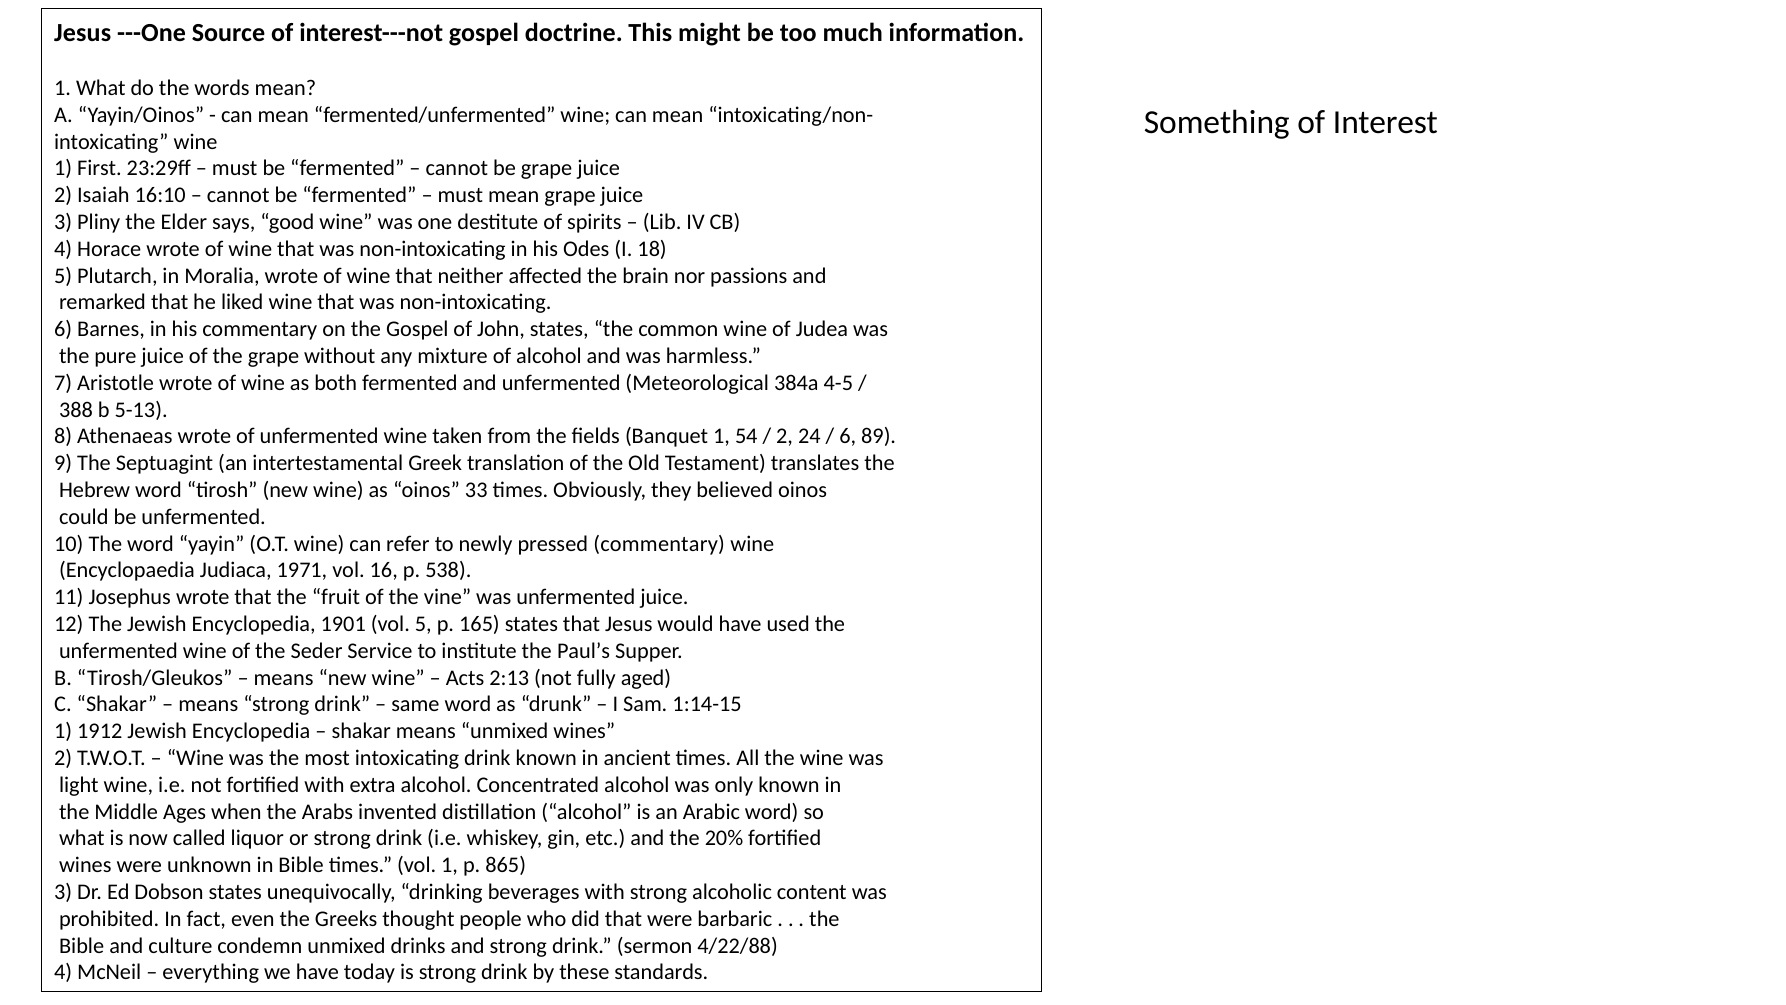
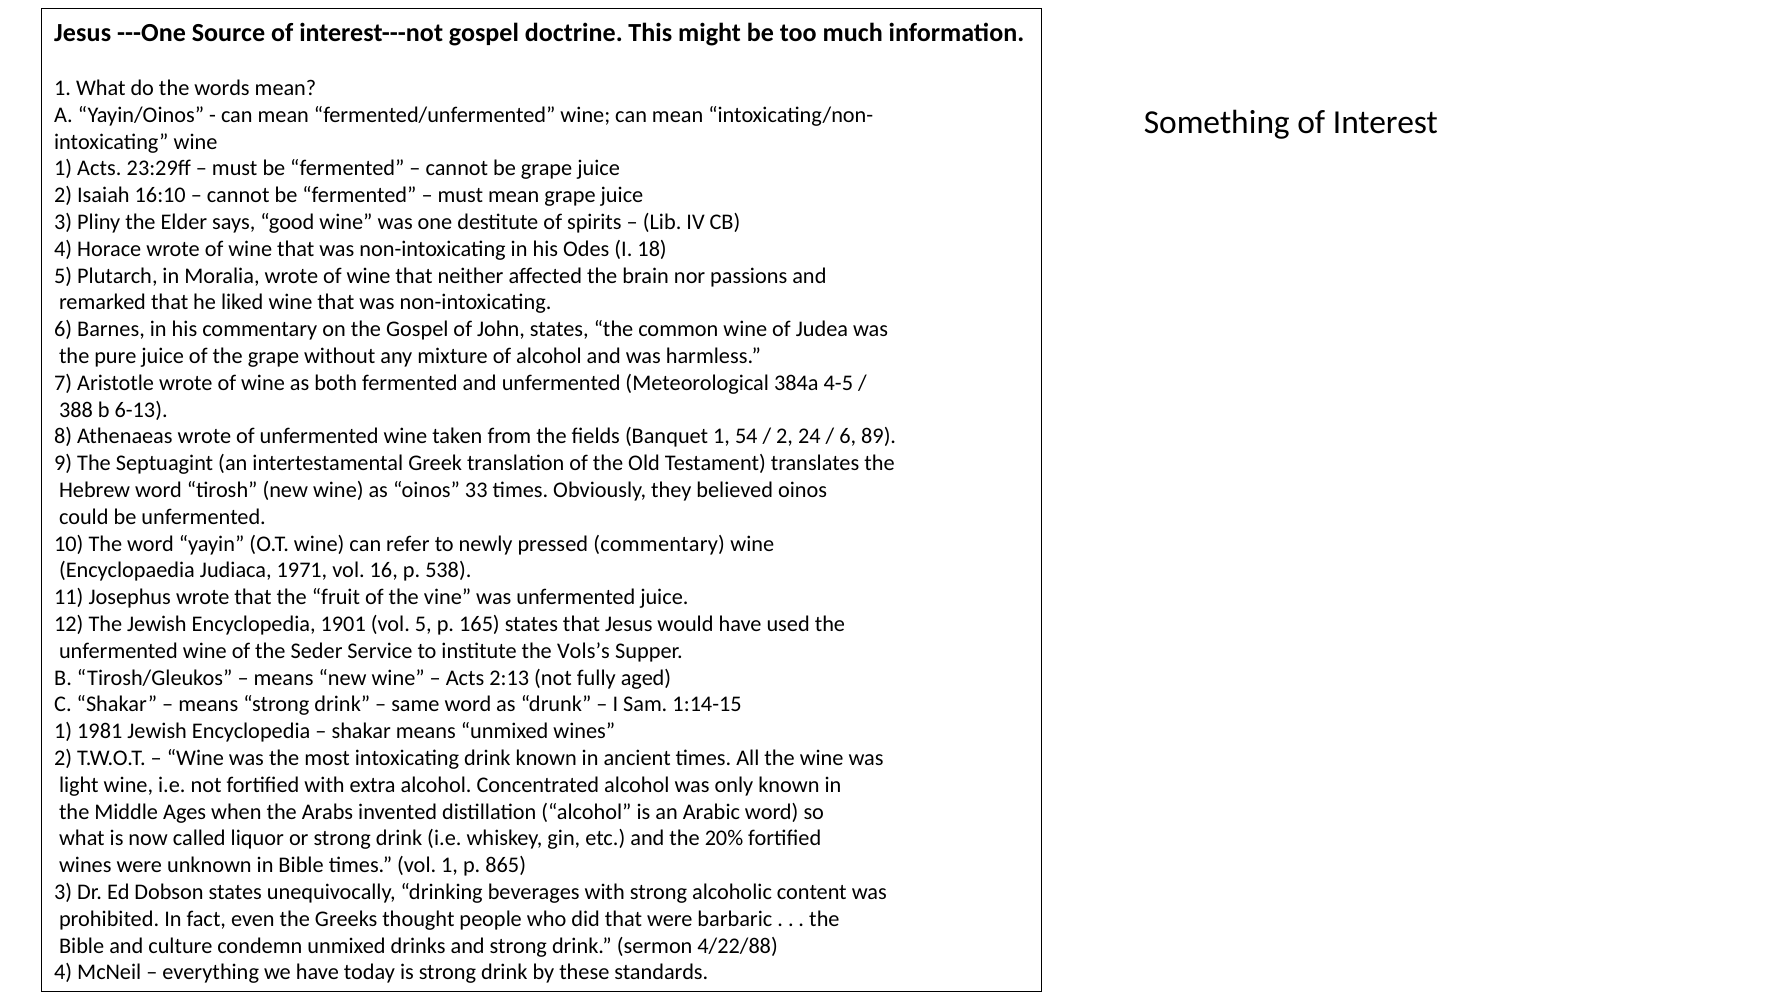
1 First: First -> Acts (99, 169)
5-13: 5-13 -> 6-13 (141, 410)
Paul’s: Paul’s -> Vols’s (583, 651)
1912: 1912 -> 1981 (100, 731)
